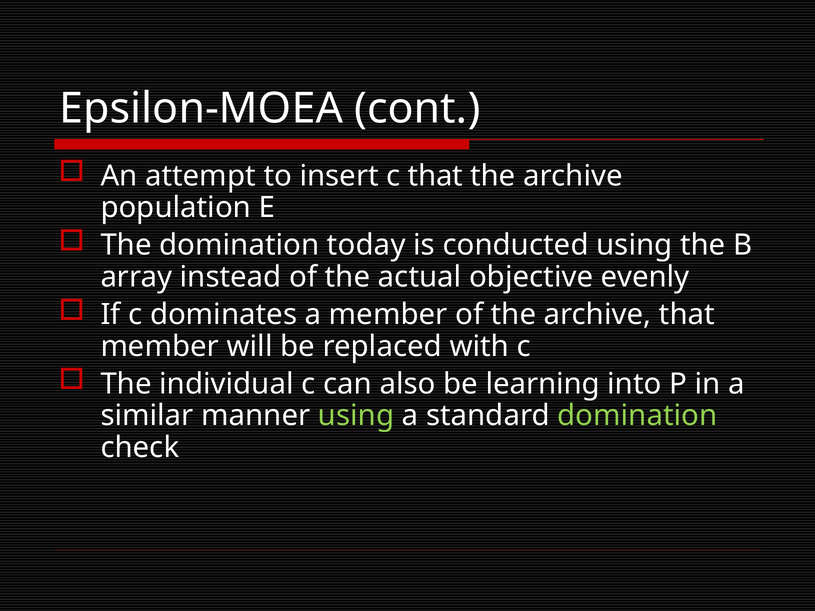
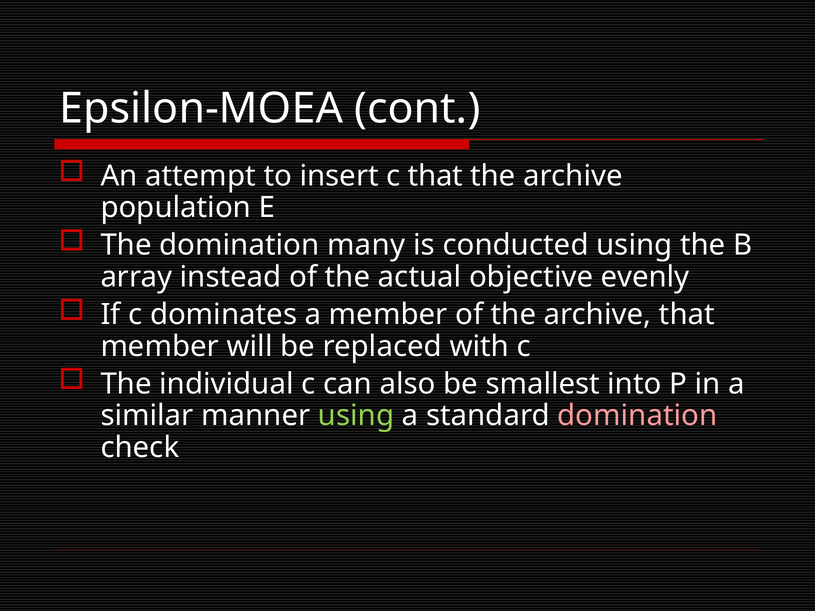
today: today -> many (366, 245)
learning: learning -> smallest (543, 384)
domination colour: light green -> pink (637, 416)
